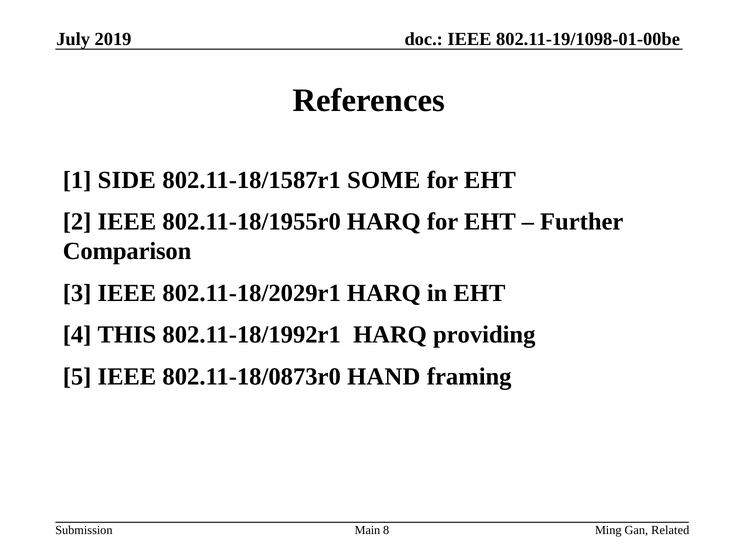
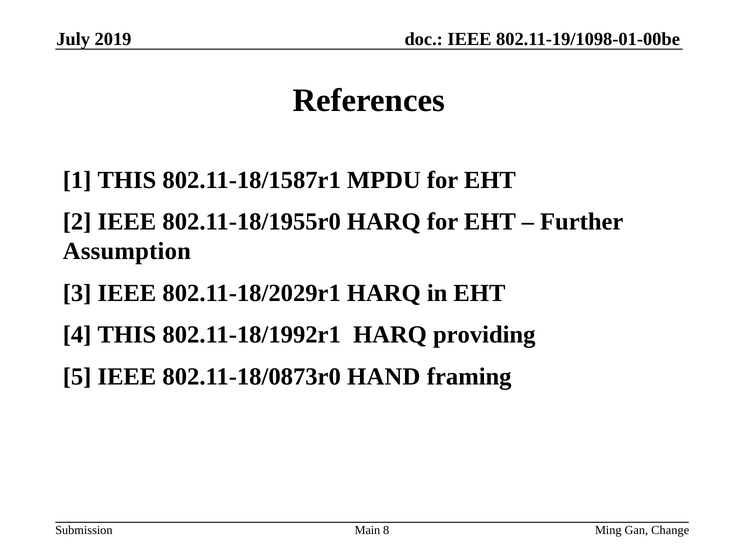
1 SIDE: SIDE -> THIS (127, 180)
SOME: SOME -> MPDU (384, 180)
Comparison: Comparison -> Assumption (127, 251)
Related: Related -> Change (670, 531)
